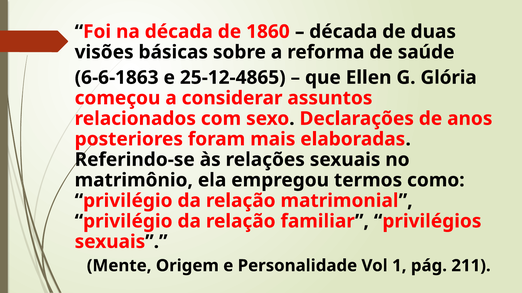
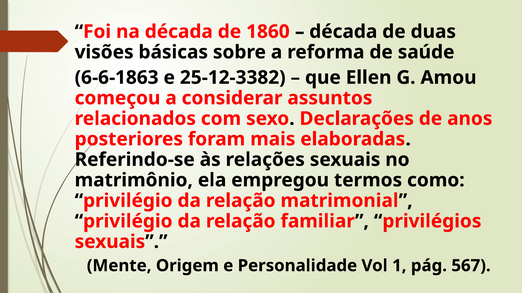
25-12-4865: 25-12-4865 -> 25-12-3382 (233, 78)
Glória: Glória -> Amou (449, 78)
211: 211 -> 567 (471, 266)
